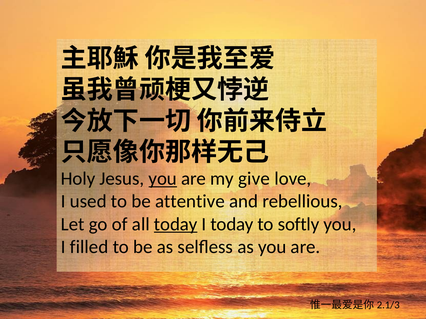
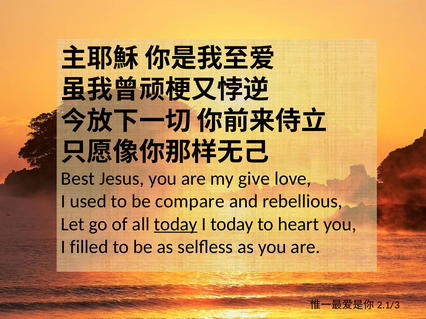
Holy: Holy -> Best (78, 179)
you underline: present -> none (163, 179)
attentive: attentive -> compare (190, 202)
softly: softly -> heart (298, 224)
